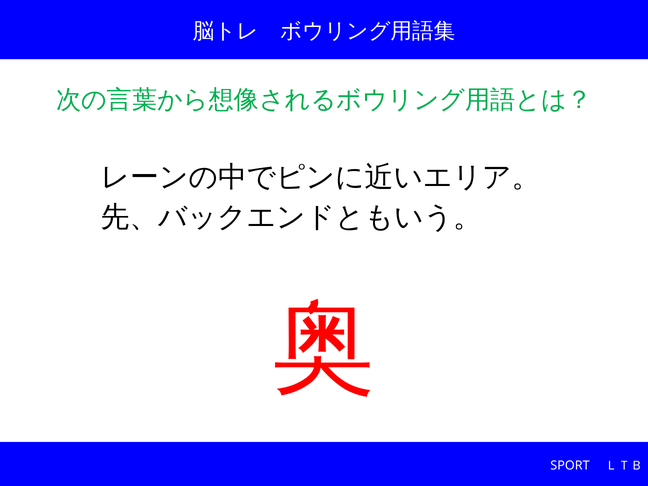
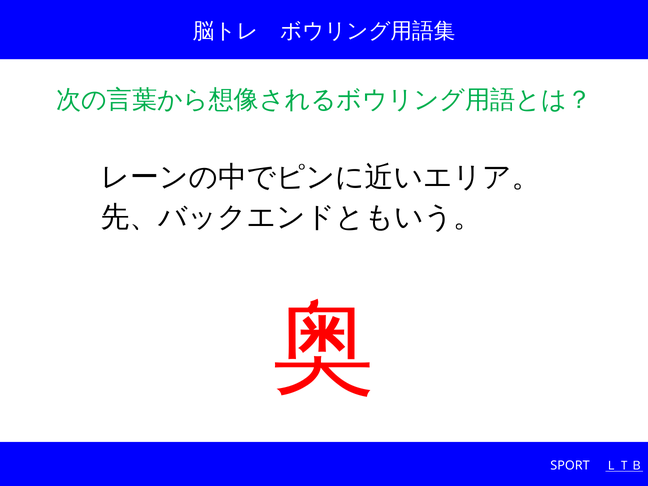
ＬＴＢ underline: none -> present (624, 466)
